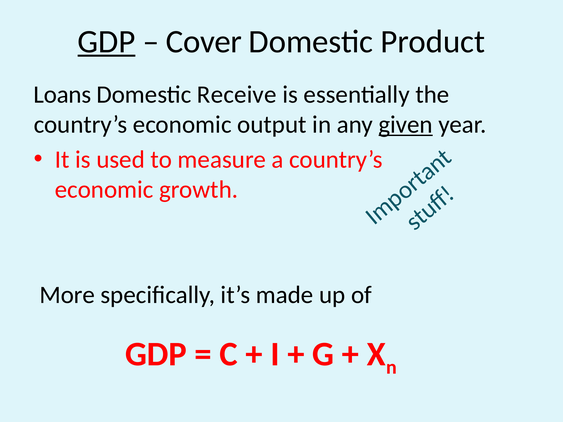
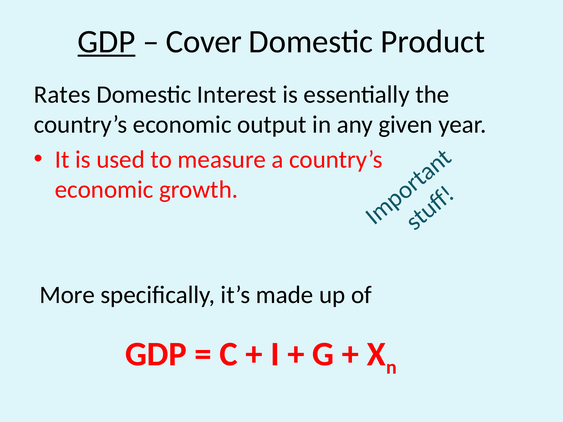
Loans: Loans -> Rates (62, 95)
Receive: Receive -> Interest (237, 95)
given underline: present -> none (406, 125)
